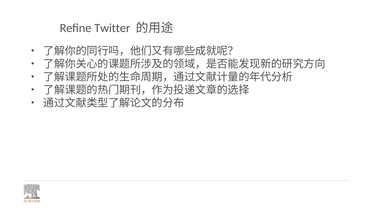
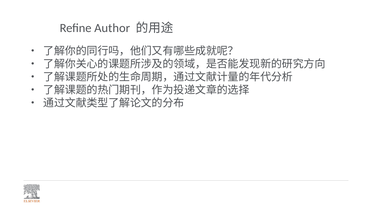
Twitter: Twitter -> Author (112, 28)
